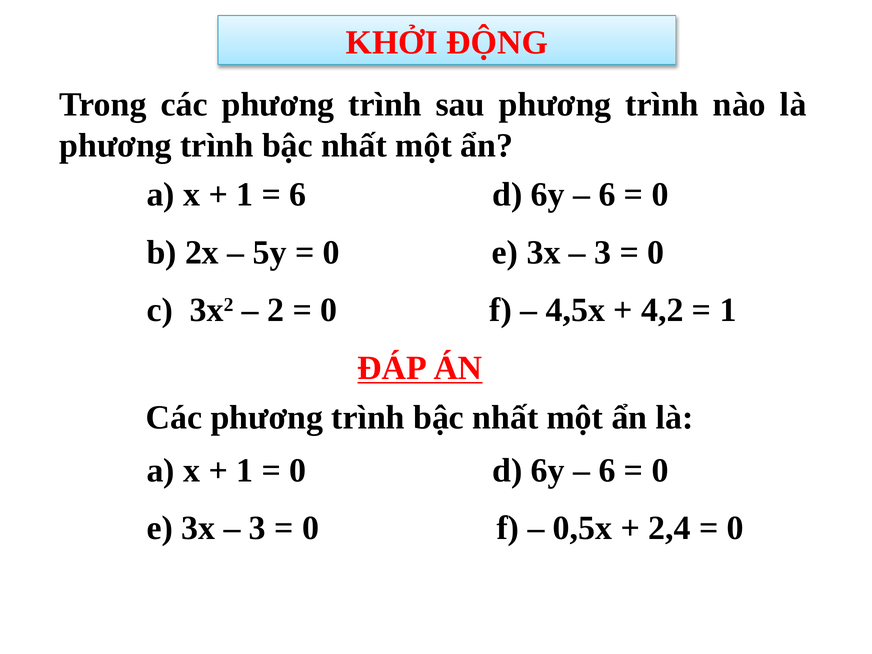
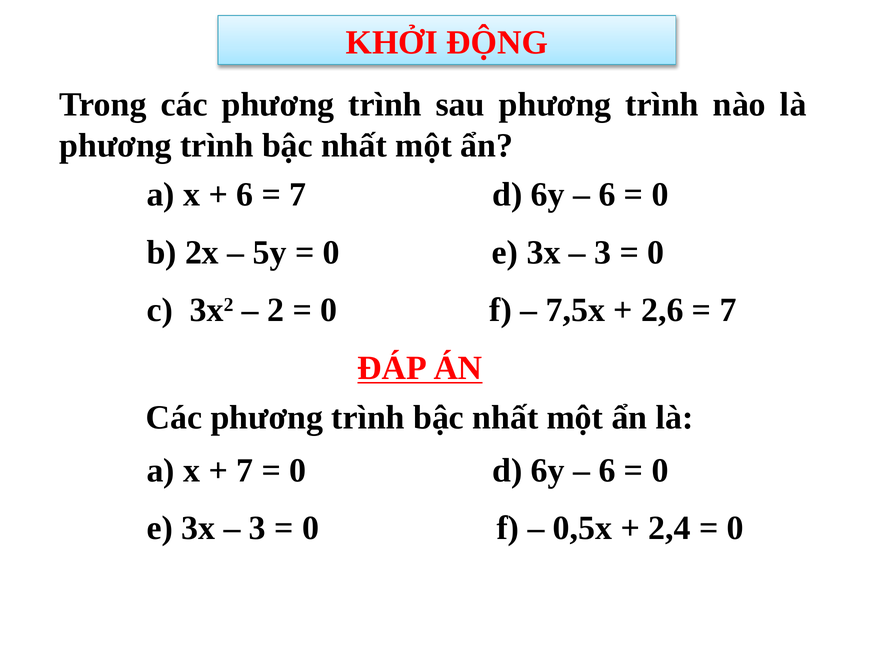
1: 1 -> 6 (245, 195)
6: 6 -> 7 (298, 195)
4,5x: 4,5x -> 7,5x (575, 310)
4,2: 4,2 -> 2,6 (662, 310)
1: 1 -> 7 (728, 310)
1: 1 -> 7 (245, 470)
